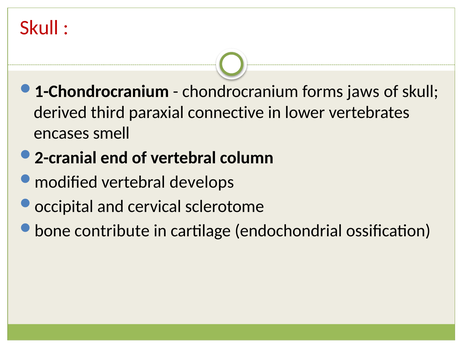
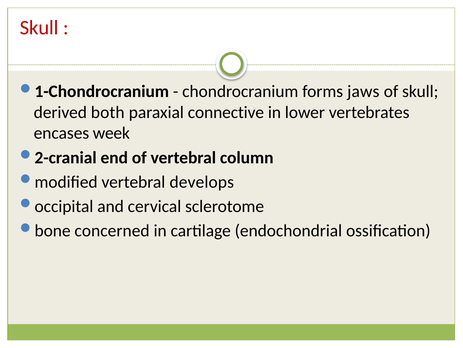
third: third -> both (108, 112)
smell: smell -> week (111, 133)
contribute: contribute -> concerned (112, 230)
